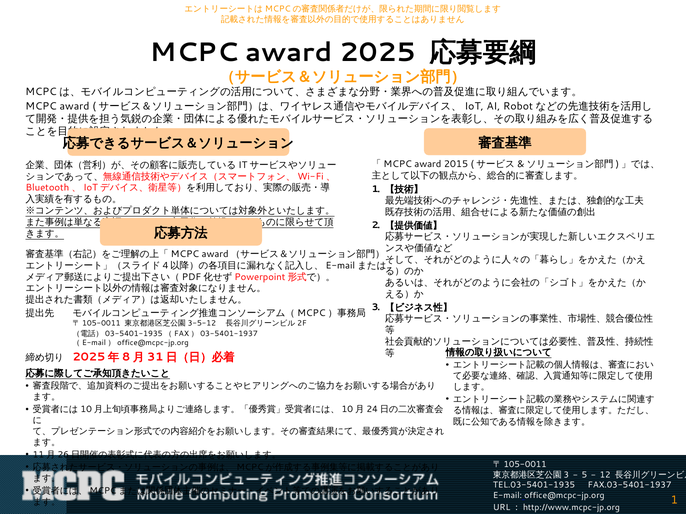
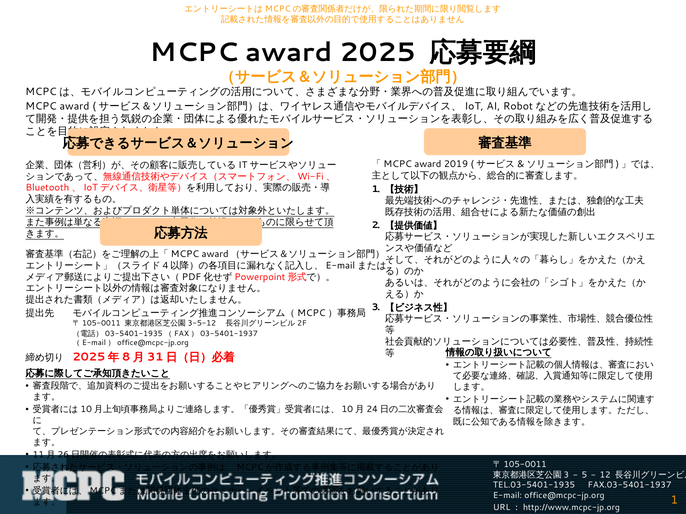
2015: 2015 -> 2019 (456, 164)
